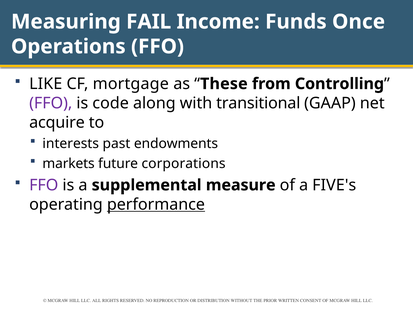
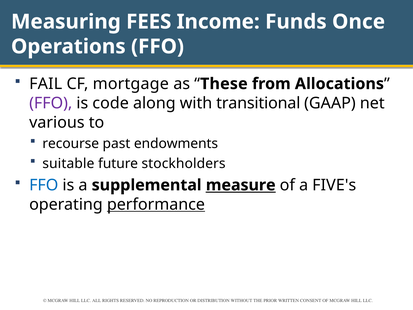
FAIL: FAIL -> FEES (149, 22)
LIKE: LIKE -> FAIL (46, 84)
Controlling: Controlling -> Allocations (339, 84)
acquire: acquire -> various (57, 122)
interests: interests -> recourse (71, 143)
markets: markets -> suitable (68, 163)
corporations: corporations -> stockholders (184, 163)
FFO colour: purple -> blue (44, 185)
measure underline: none -> present (241, 185)
